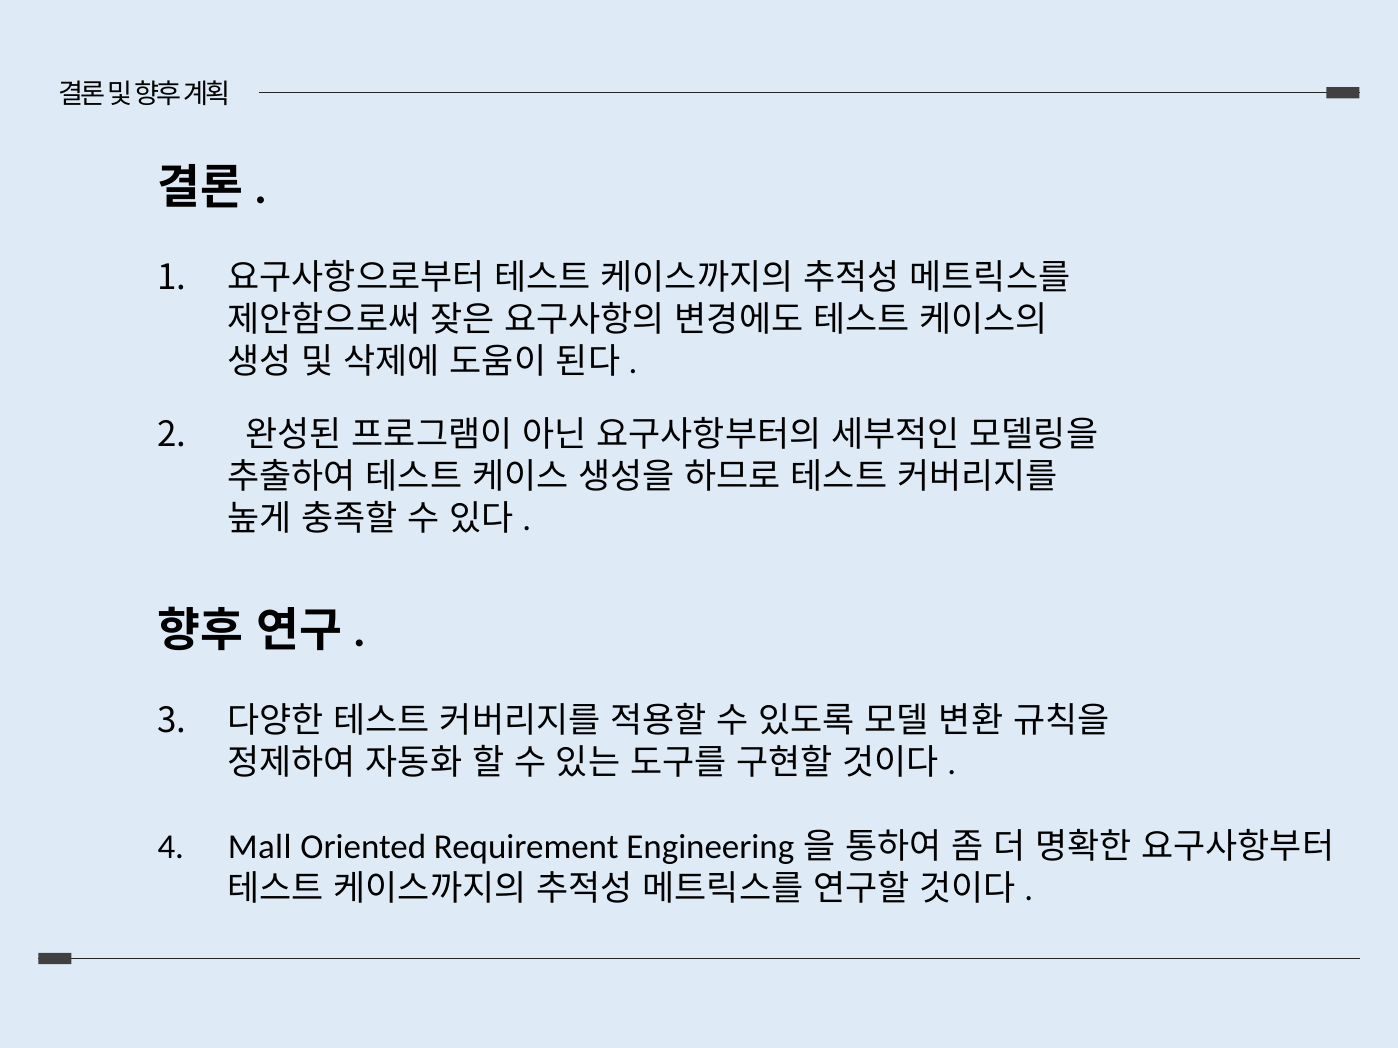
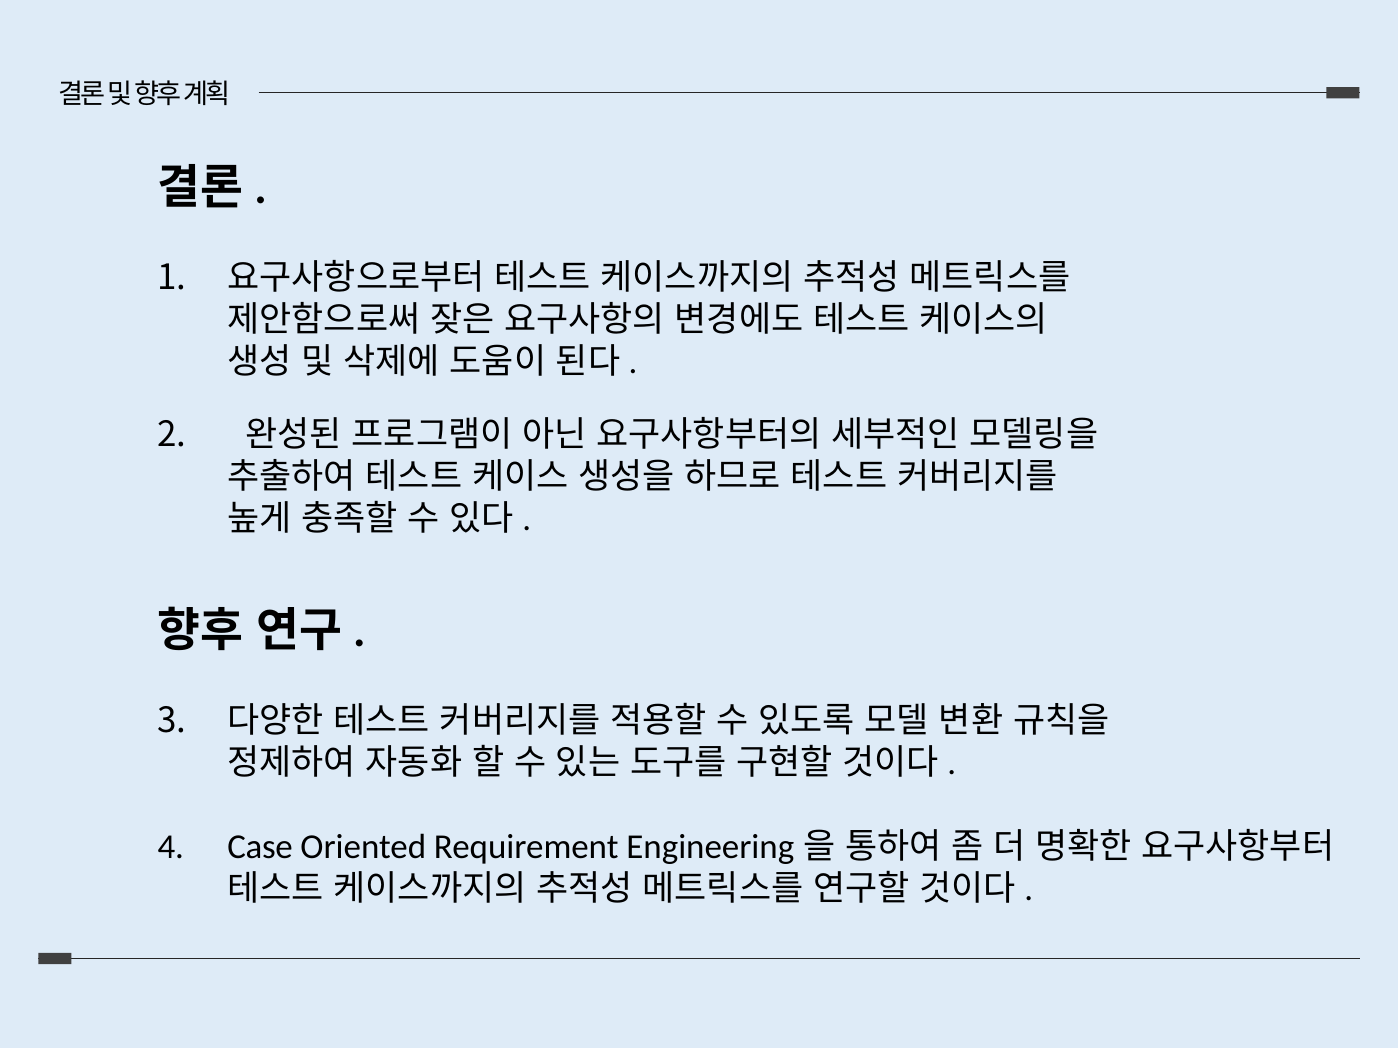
Mall: Mall -> Case (260, 847)
